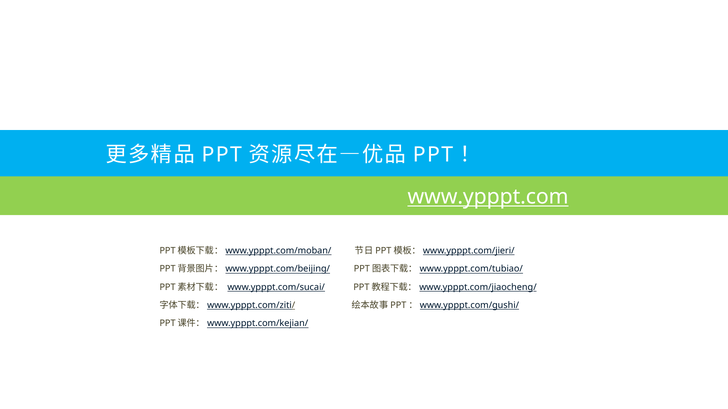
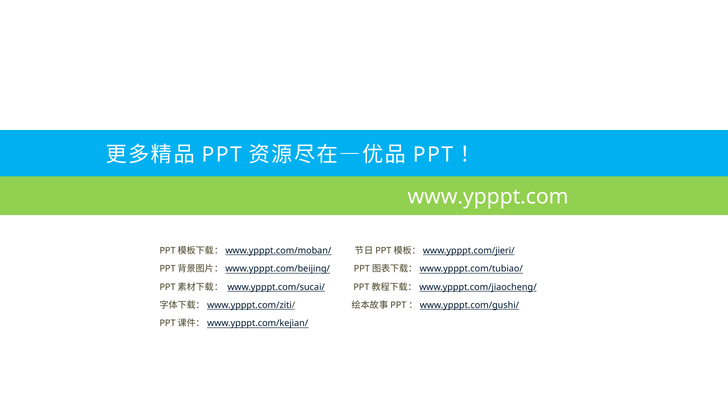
www.ypppt.com underline: present -> none (488, 197)
